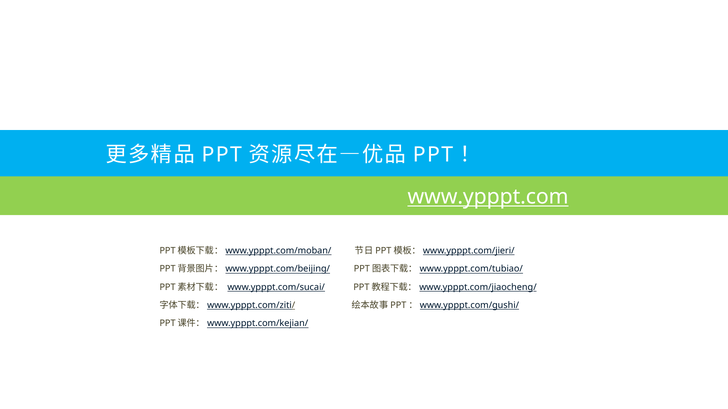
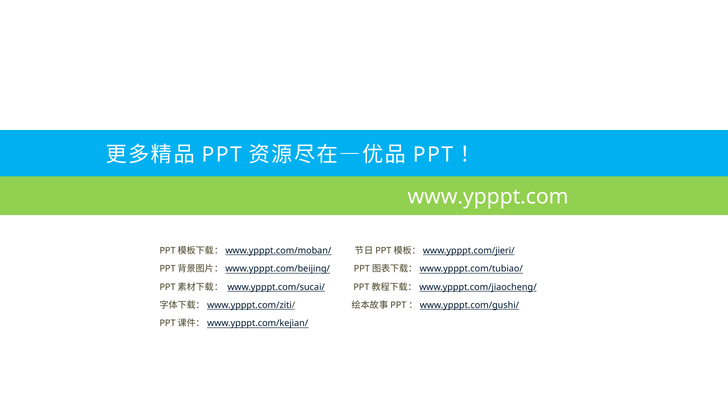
www.ypppt.com underline: present -> none (488, 197)
